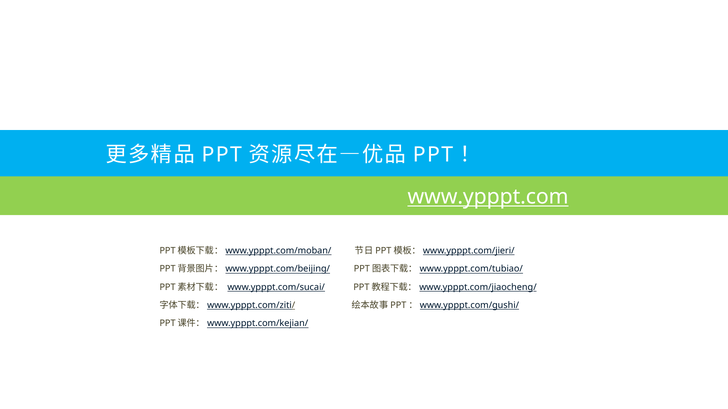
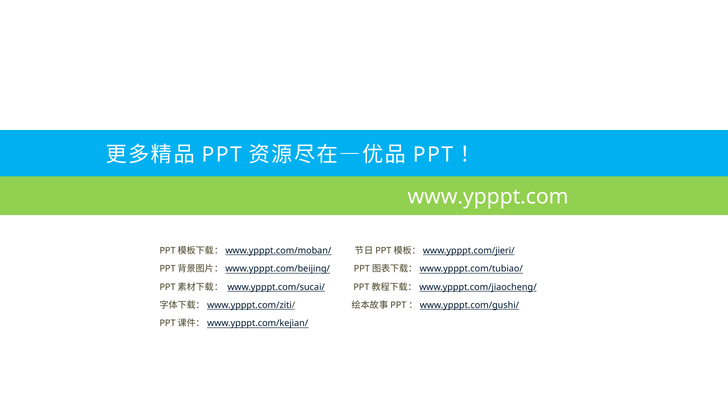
www.ypppt.com underline: present -> none (488, 197)
